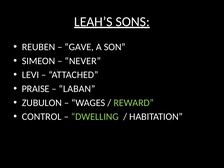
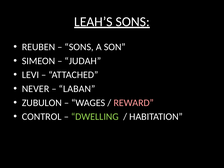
GAVE: GAVE -> SONS (79, 47)
NEVER: NEVER -> JUDAH (83, 61)
PRAISE: PRAISE -> NEVER (36, 89)
REWARD colour: light green -> pink (134, 103)
